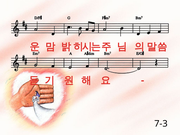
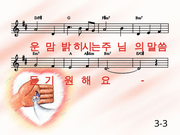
7-3: 7-3 -> 3-3 (161, 124)
